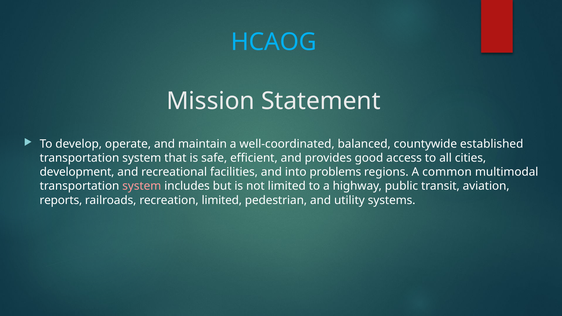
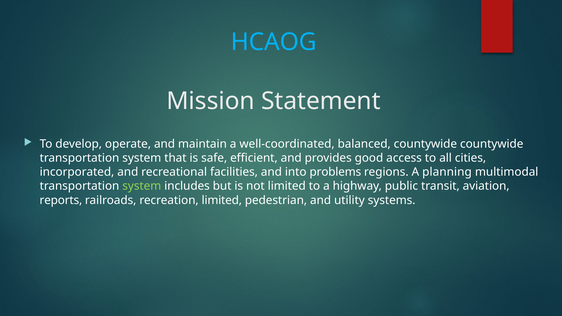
countywide established: established -> countywide (492, 144)
development: development -> incorporated (77, 172)
common: common -> planning (447, 172)
system colour: pink -> light green (142, 186)
